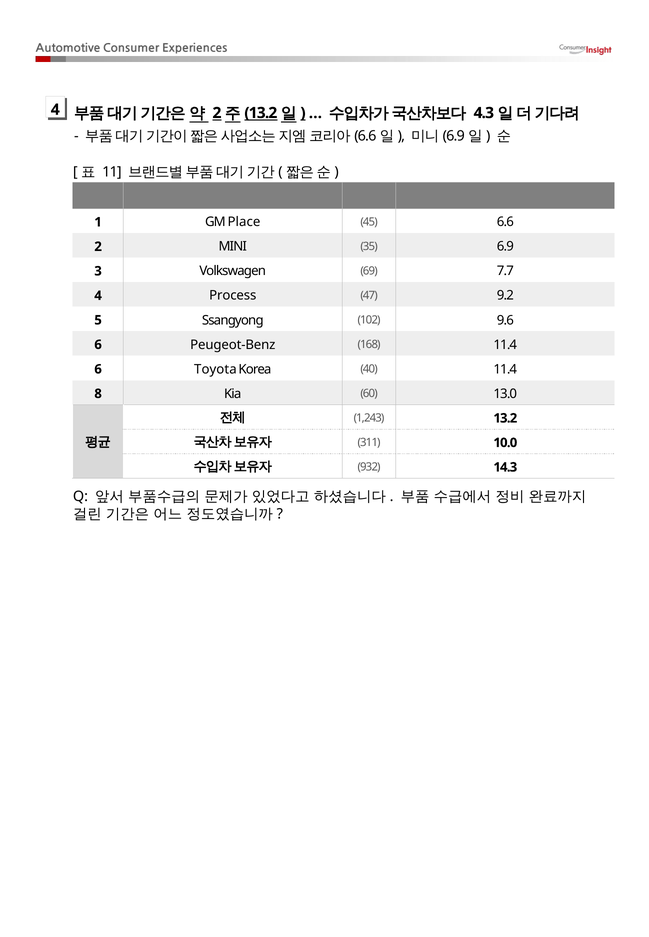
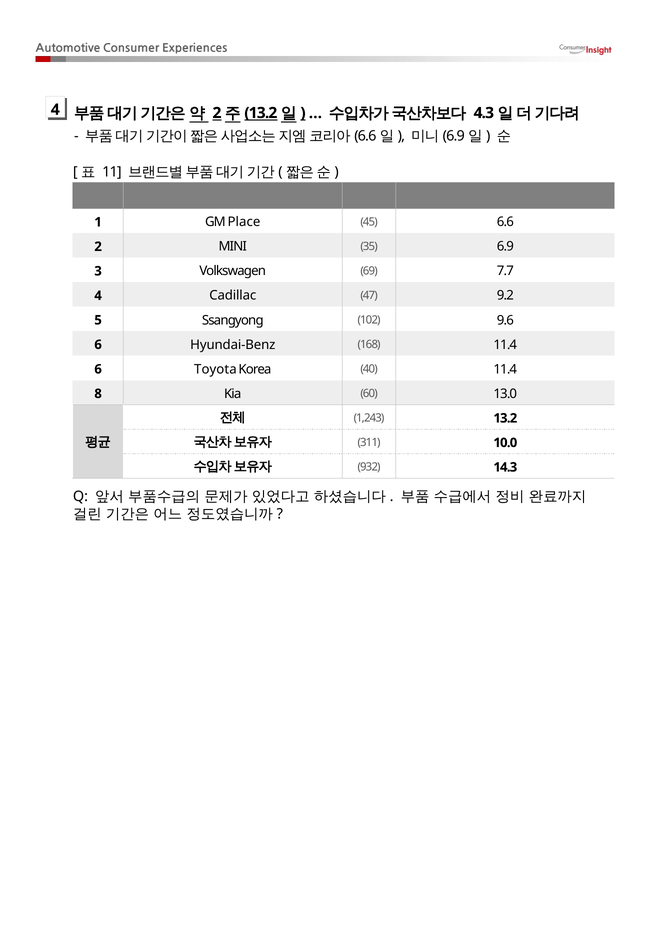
Process: Process -> Cadillac (233, 296)
Peugeot-Benz: Peugeot-Benz -> Hyundai-Benz (233, 345)
